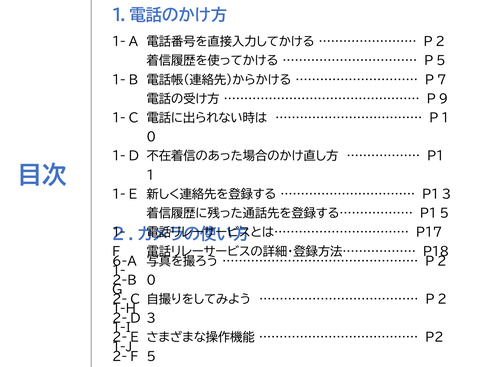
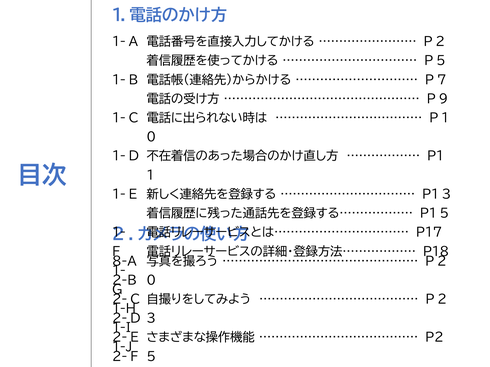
6-A: 6-A -> 8-A (124, 262)
